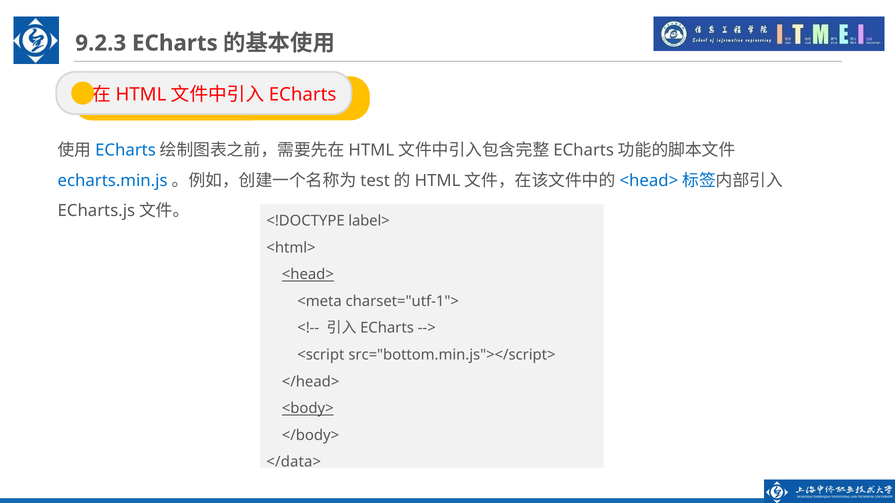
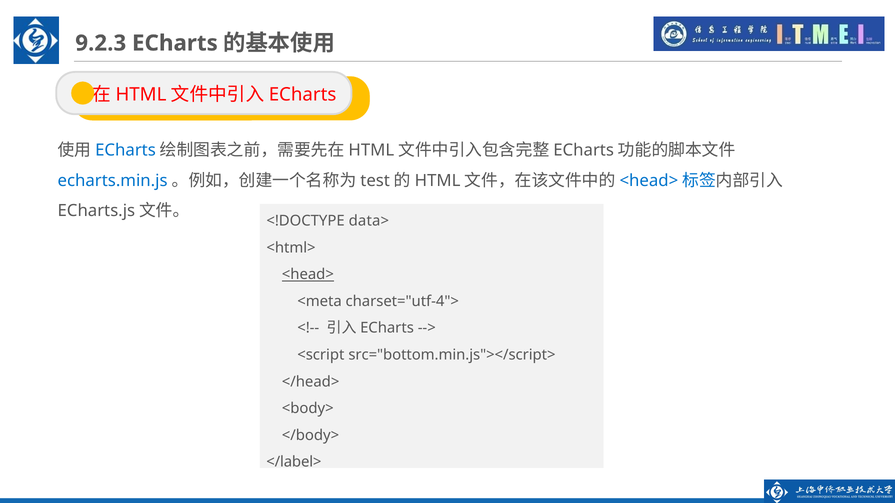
label>: label> -> data> (369, 221)
charset="utf-1">: charset="utf-1"> -> charset="utf-4"> (402, 302)
<body> underline: present -> none (308, 409)
</data>: </data> -> </label> (294, 463)
